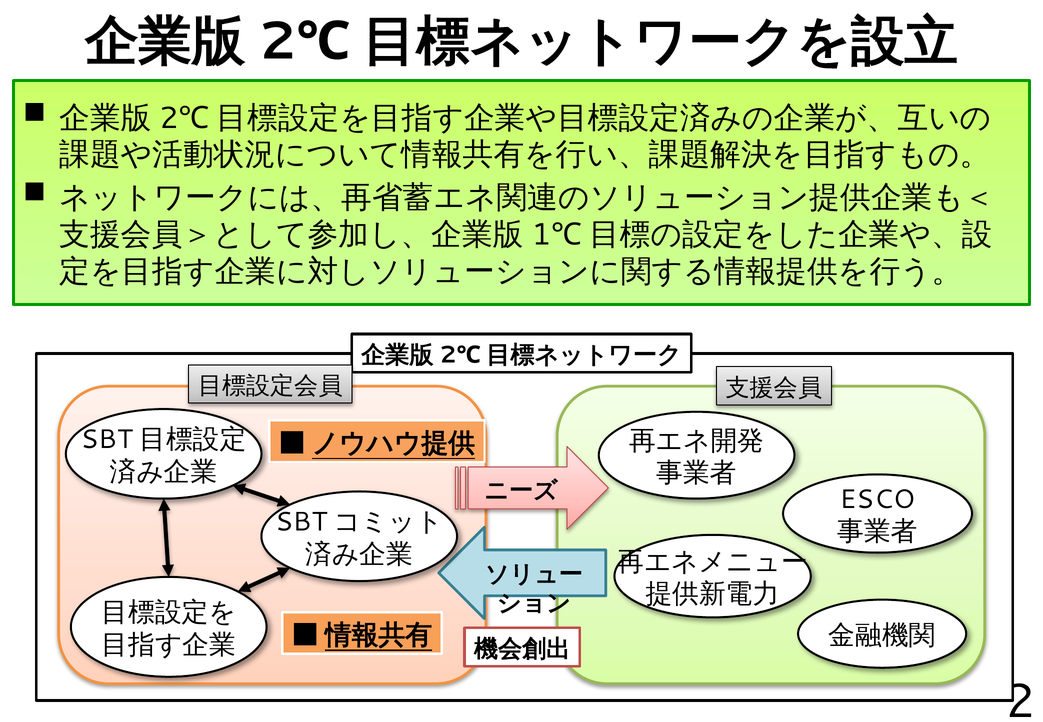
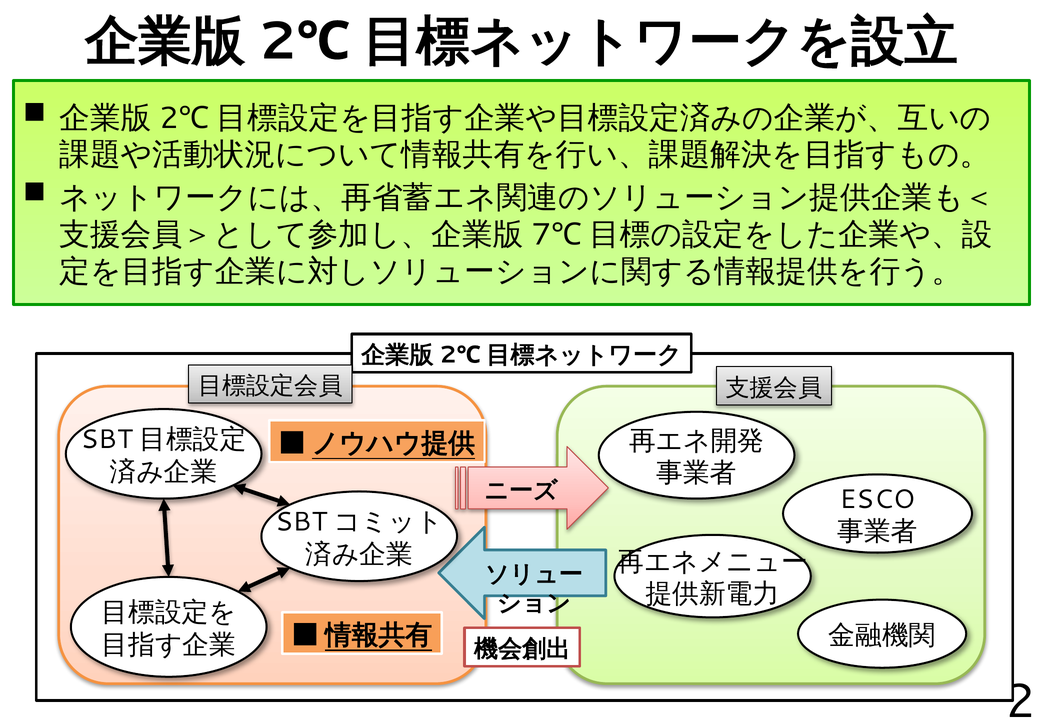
1: 1 -> 7 (541, 235)
